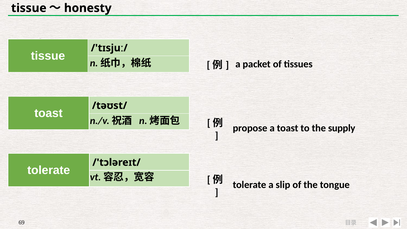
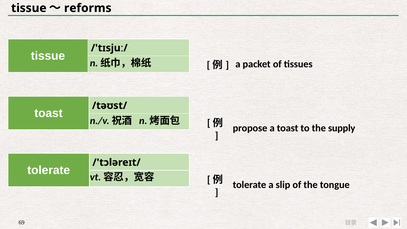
honesty: honesty -> reforms (88, 8)
